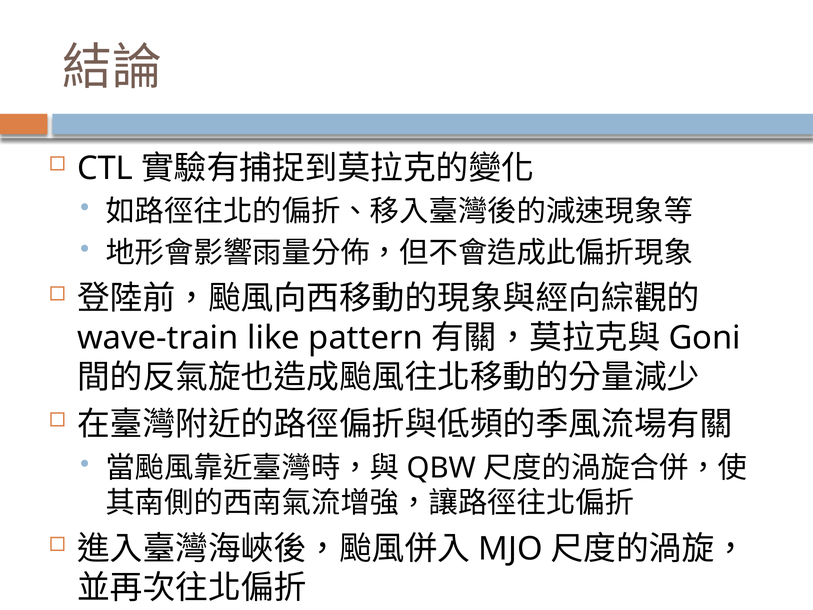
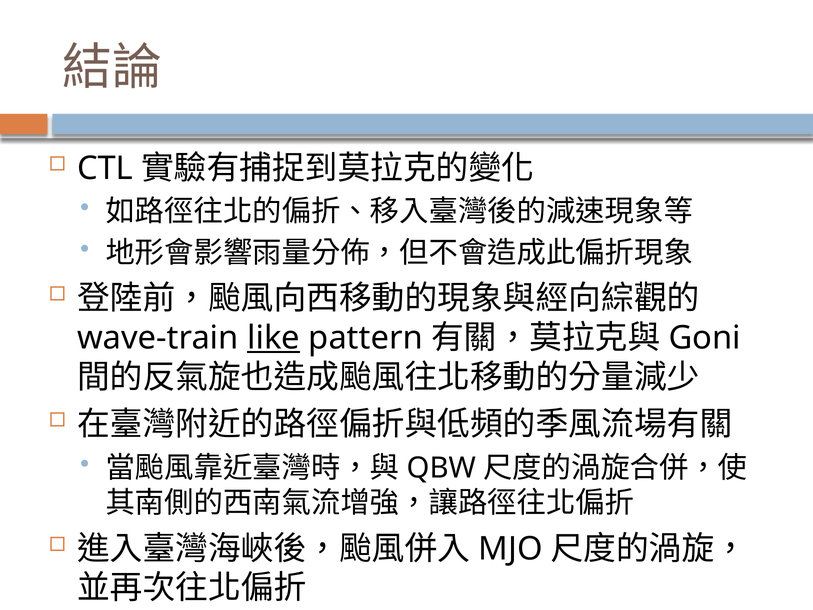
like underline: none -> present (274, 338)
